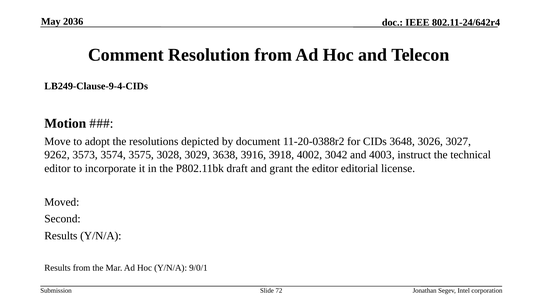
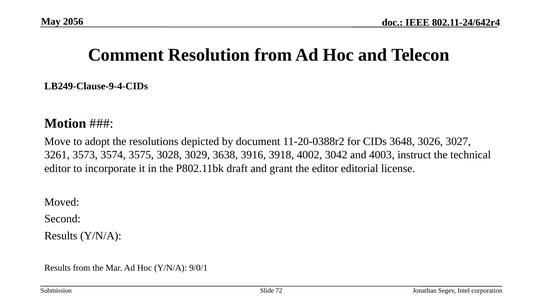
2036: 2036 -> 2056 (73, 21)
9262: 9262 -> 3261 (57, 155)
